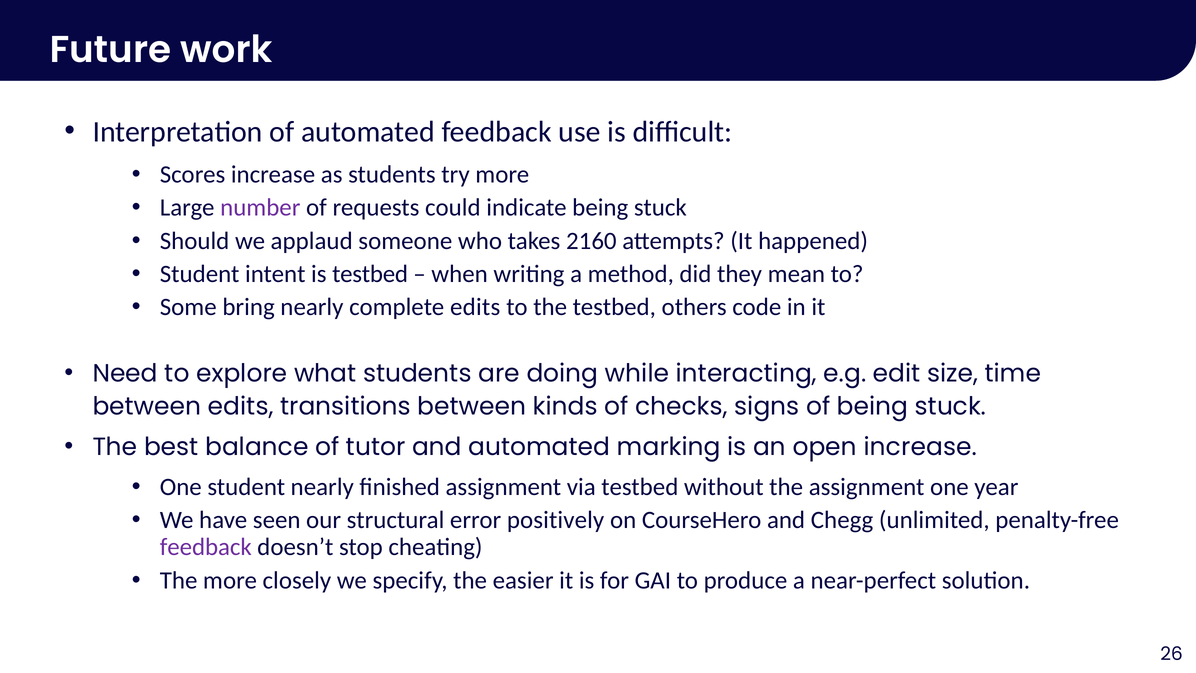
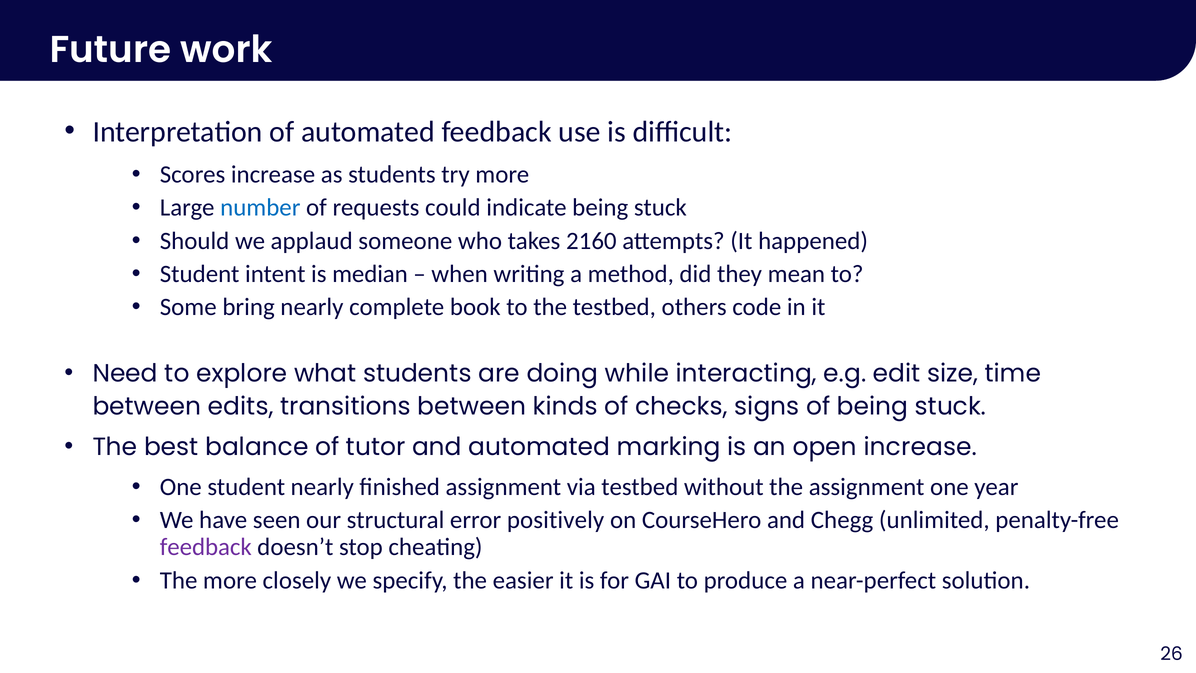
number colour: purple -> blue (260, 208)
is testbed: testbed -> median (370, 274)
complete edits: edits -> book (475, 307)
